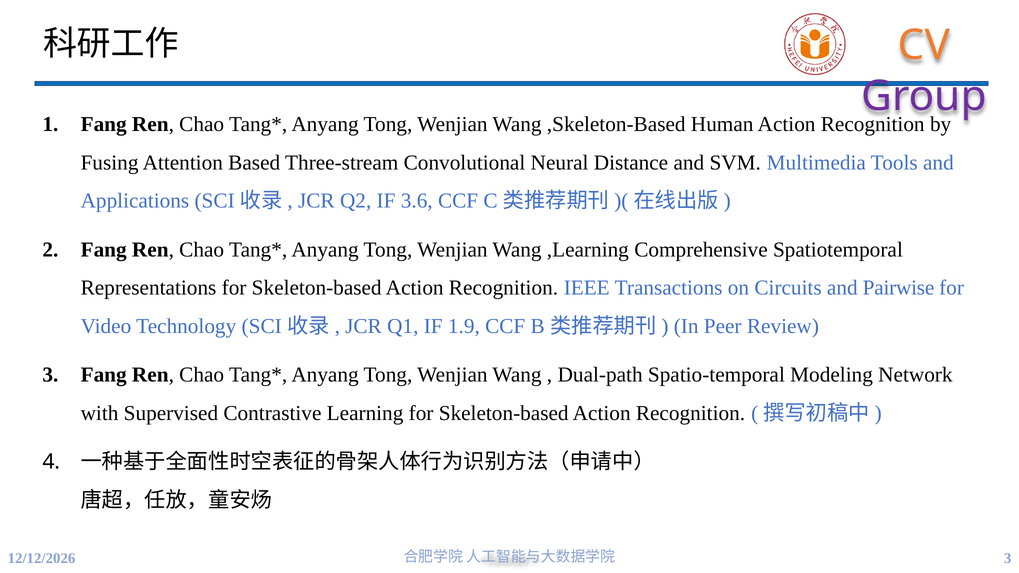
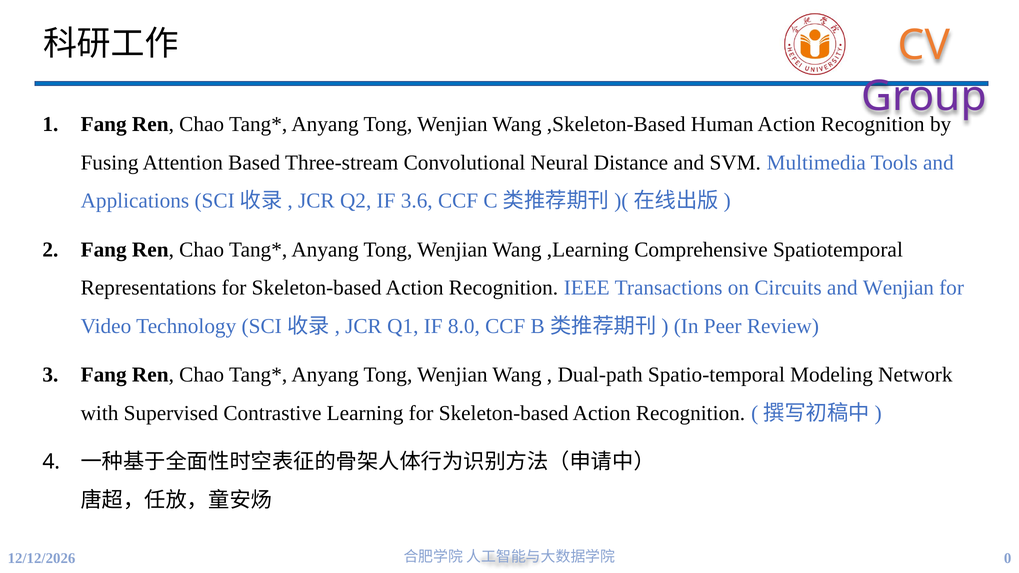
and Pairwise: Pairwise -> Wenjian (898, 288)
1.9: 1.9 -> 8.0 (464, 326)
3: 3 -> 0 (1008, 559)
